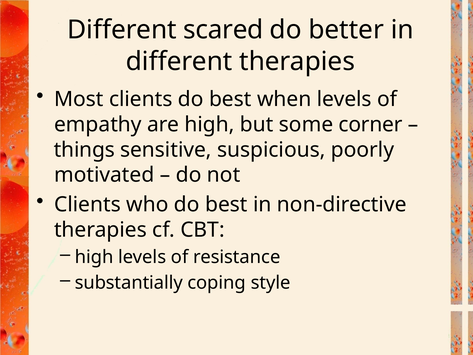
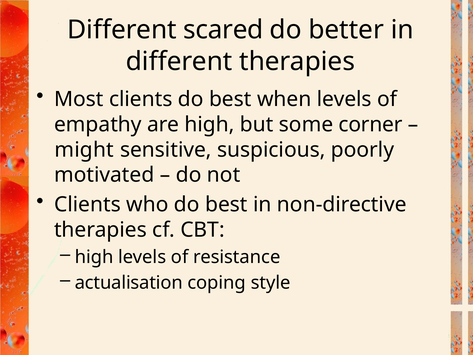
things: things -> might (84, 150)
substantially: substantially -> actualisation (129, 283)
